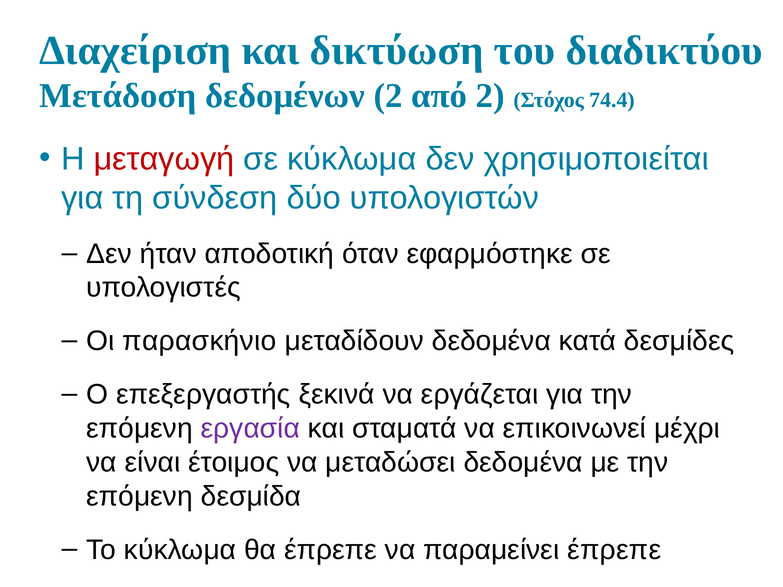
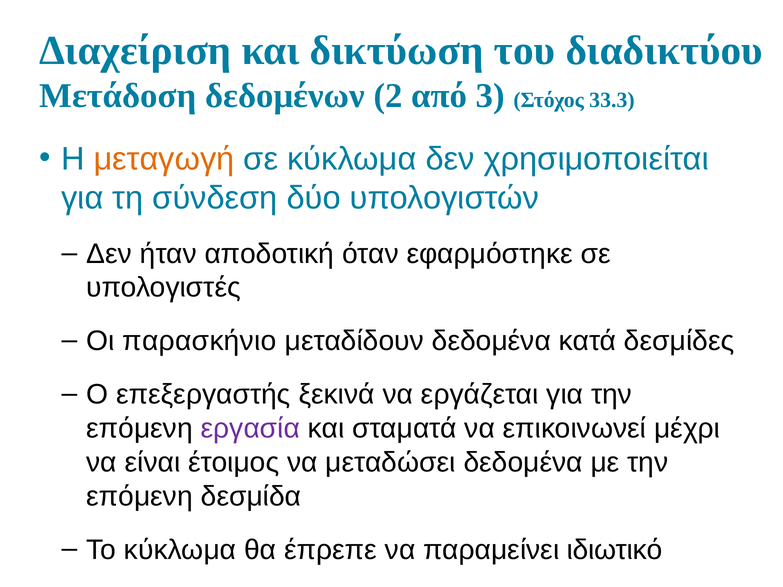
από 2: 2 -> 3 (490, 96)
74.4: 74.4 -> 33.3 (612, 100)
μεταγωγή colour: red -> orange (164, 159)
παραμείνει έπρεπε: έπρεπε -> ιδιωτικό (614, 550)
